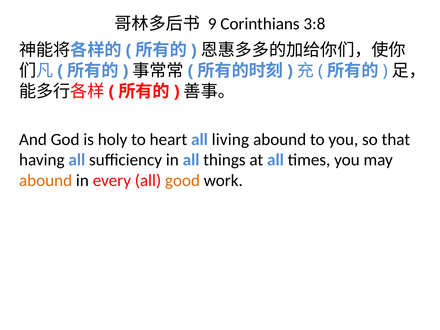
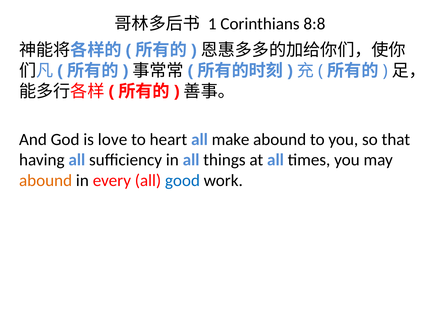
9: 9 -> 1 (212, 24)
3:8: 3:8 -> 8:8 (314, 24)
holy: holy -> love (113, 139)
living: living -> make (231, 139)
good colour: orange -> blue (182, 180)
